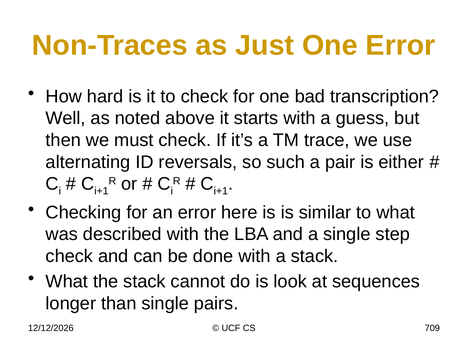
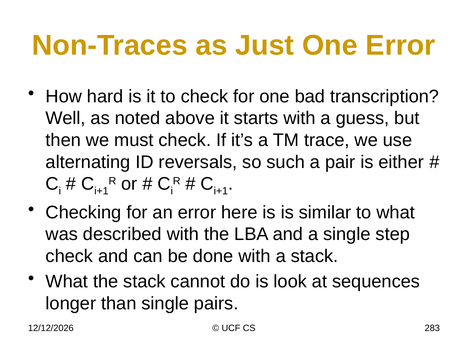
709: 709 -> 283 (432, 328)
